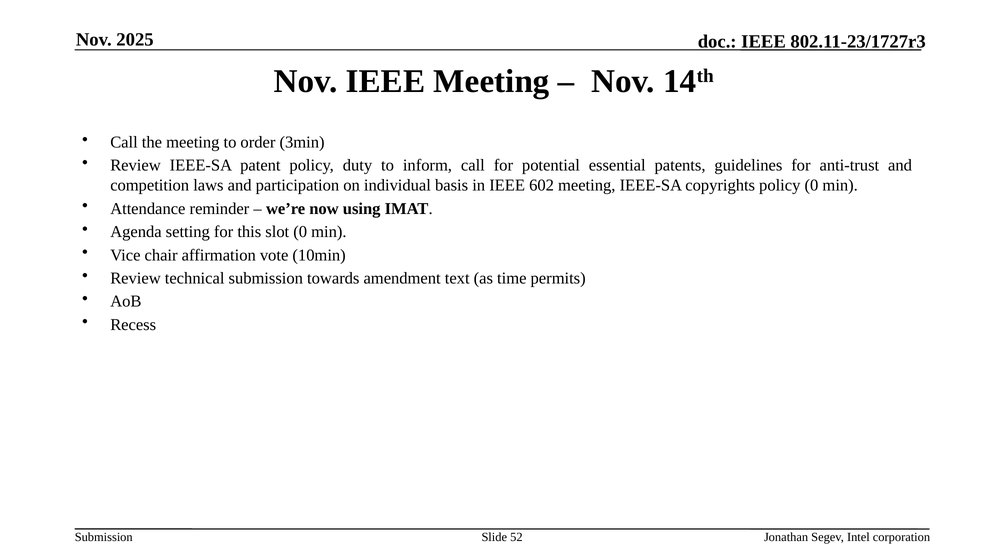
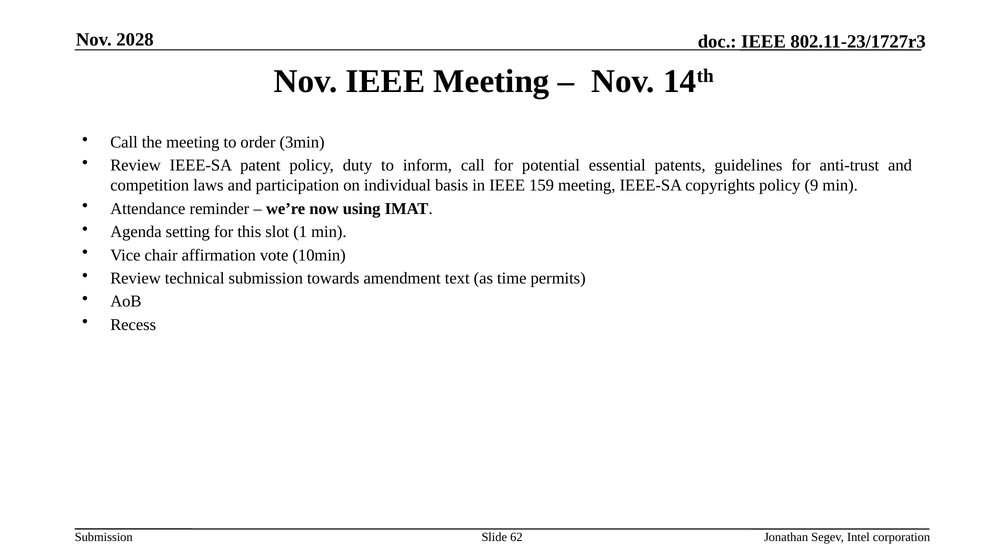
2025: 2025 -> 2028 (135, 40)
602: 602 -> 159 (542, 185)
policy 0: 0 -> 9 (811, 185)
slot 0: 0 -> 1 (300, 232)
52: 52 -> 62 (516, 537)
